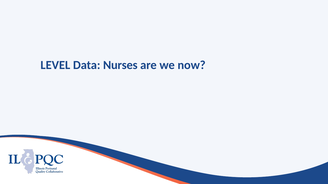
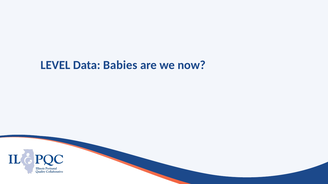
Nurses: Nurses -> Babies (120, 65)
